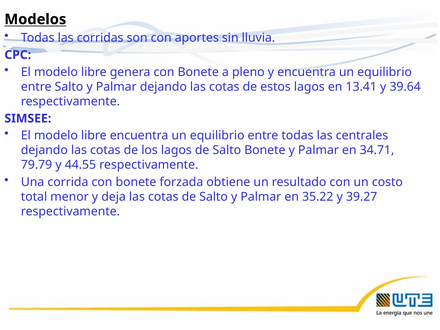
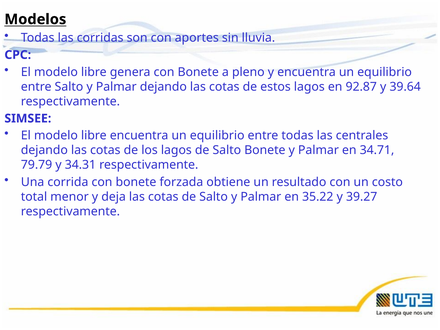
13.41: 13.41 -> 92.87 (361, 87)
44.55: 44.55 -> 34.31 (80, 165)
